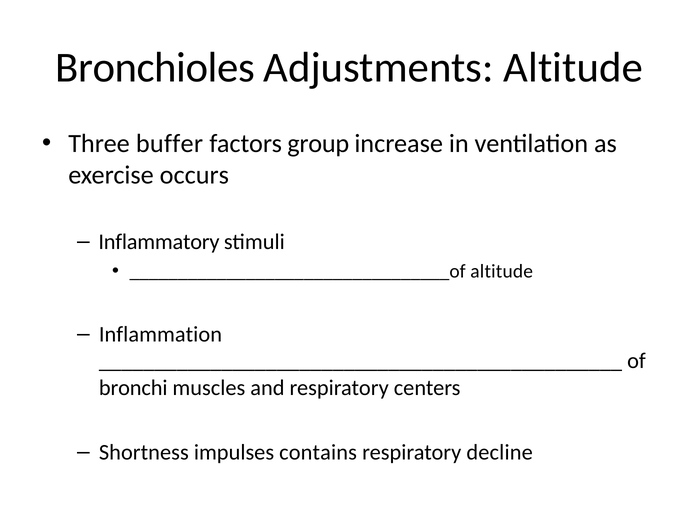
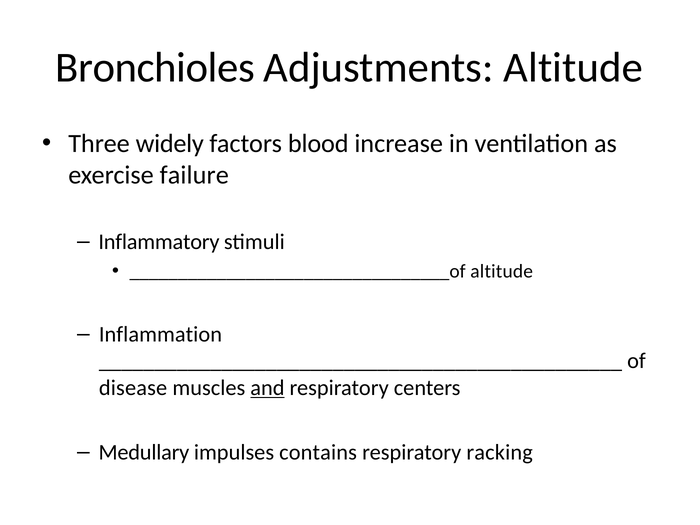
buffer: buffer -> widely (170, 144)
group: group -> blood (318, 144)
occurs: occurs -> failure (194, 175)
bronchi: bronchi -> disease (133, 388)
and underline: none -> present (267, 388)
Shortness: Shortness -> Medullary (144, 452)
decline: decline -> racking (500, 452)
